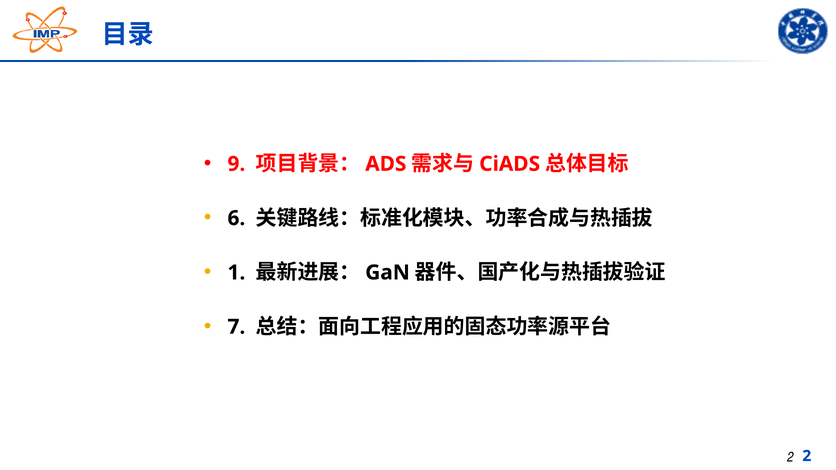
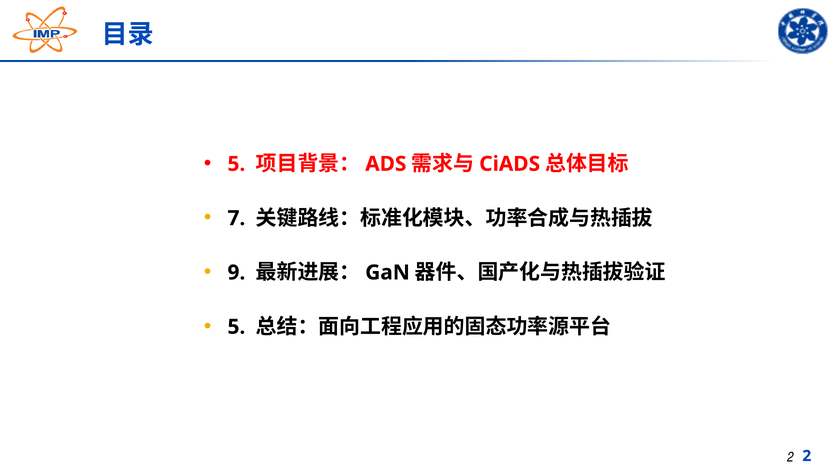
9: 9 -> 5 (236, 164)
6: 6 -> 7 (236, 218)
1: 1 -> 9 (236, 273)
7: 7 -> 5 (236, 327)
